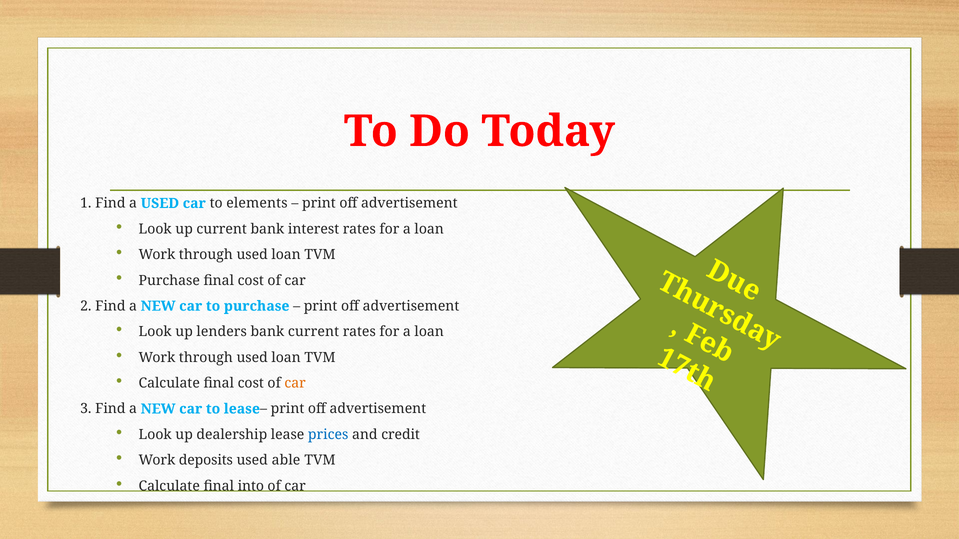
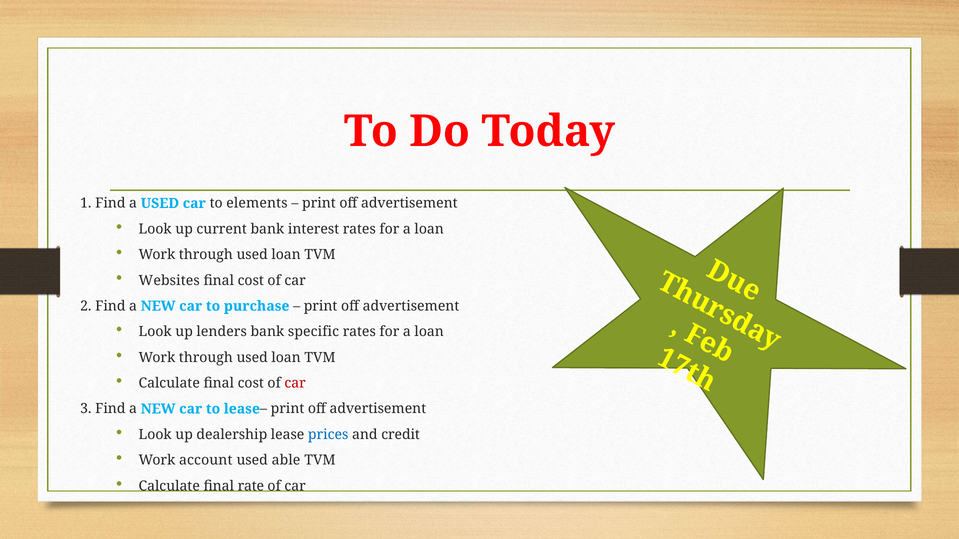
Purchase: Purchase -> Websites (169, 281)
bank current: current -> specific (314, 332)
car colour: orange -> red (295, 383)
deposits: deposits -> account (206, 461)
into: into -> rate (251, 486)
